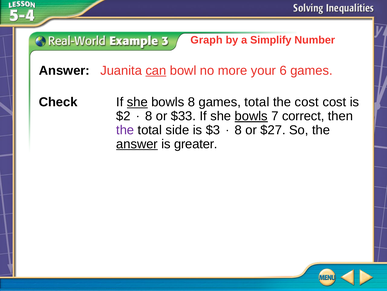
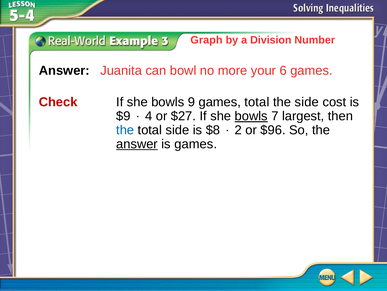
Simplify: Simplify -> Division (271, 40)
can underline: present -> none (156, 70)
Check colour: black -> red (58, 102)
she underline: present -> none (137, 102)
bowls 8: 8 -> 9 (191, 102)
the cost: cost -> side (307, 102)
$2: $2 -> $9 (123, 116)
8: 8 -> 4 (149, 116)
$33: $33 -> $27 (183, 116)
correct: correct -> largest (303, 116)
the colour: purple -> blue (125, 130)
$3: $3 -> $8 (213, 130)
8: 8 -> 2 (238, 130)
$27: $27 -> $96 (273, 130)
is greater: greater -> games (196, 144)
